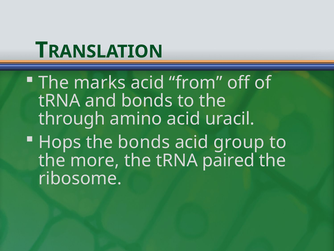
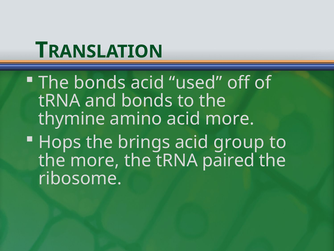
The marks: marks -> bonds (100, 83)
from: from -> used (196, 83)
through: through -> thymine (72, 119)
acid uracil: uracil -> more (230, 119)
the bonds: bonds -> brings (144, 142)
